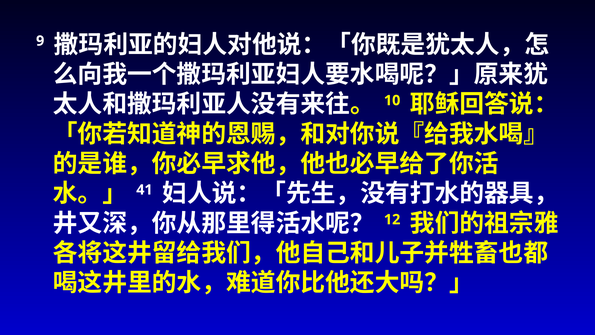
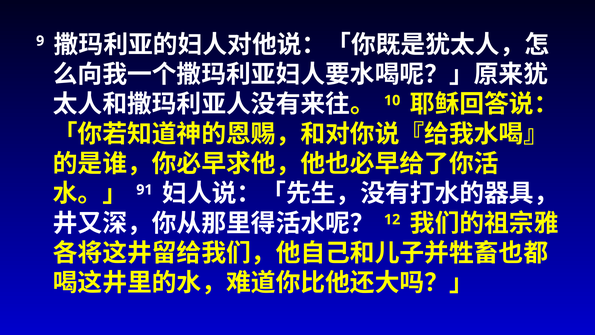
41: 41 -> 91 (144, 190)
